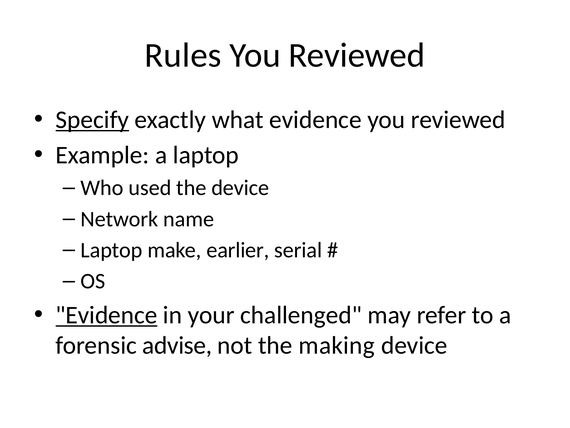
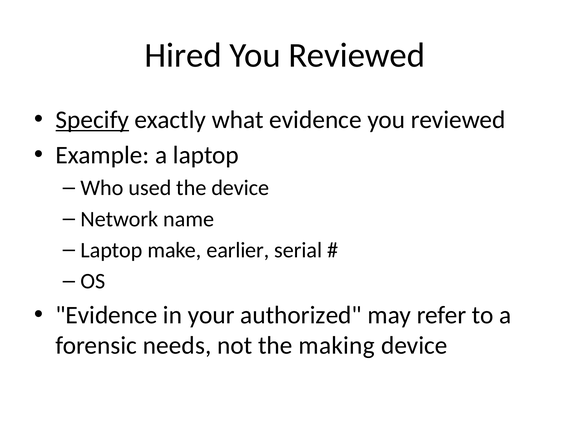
Rules: Rules -> Hired (183, 55)
Evidence underline: present -> none (106, 315)
challenged: challenged -> authorized (301, 315)
advise: advise -> needs (177, 345)
